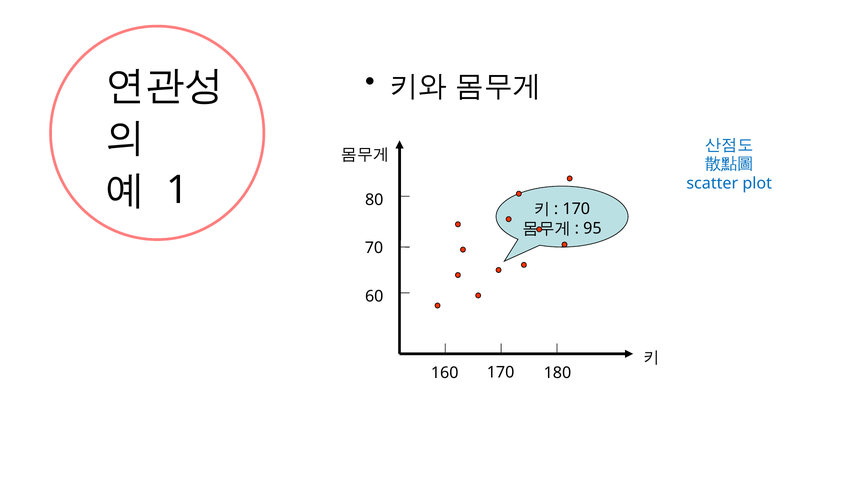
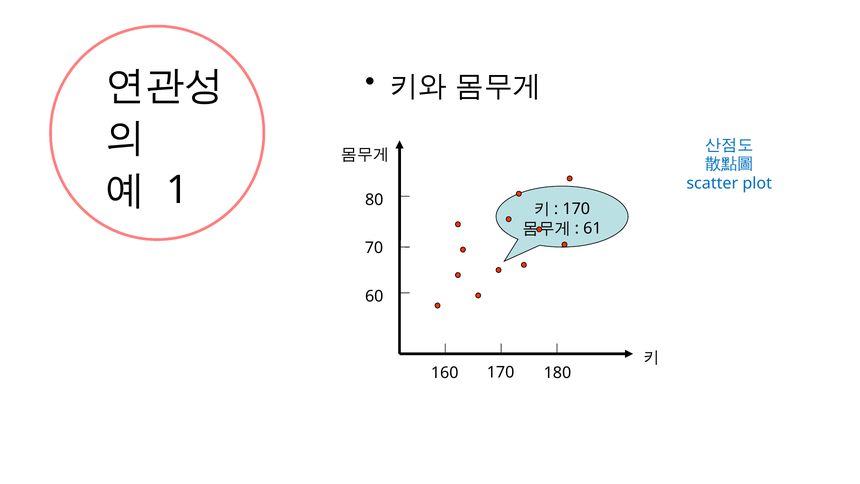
95: 95 -> 61 (592, 228)
